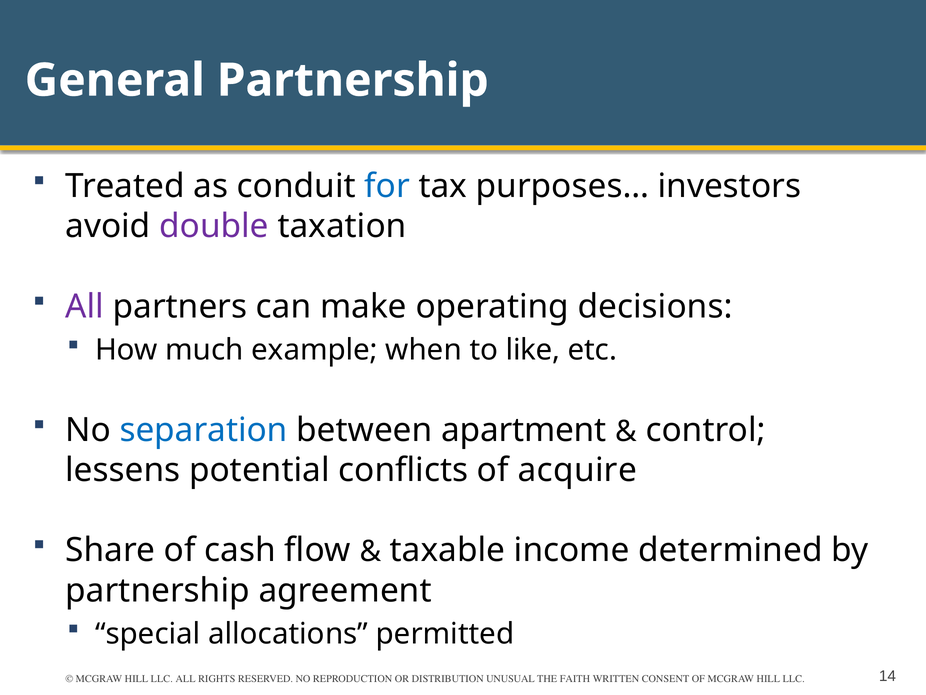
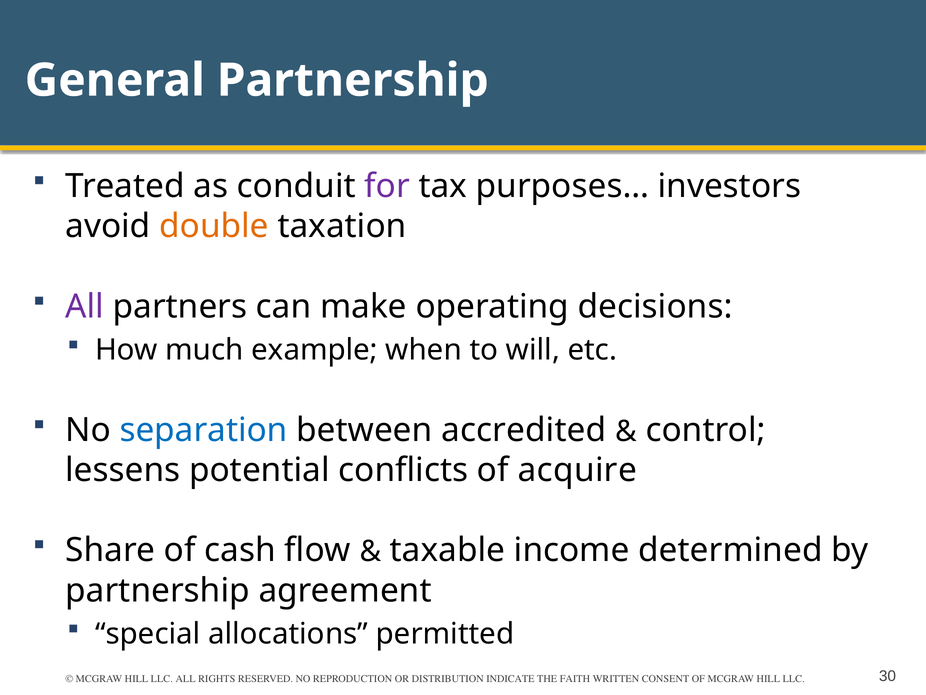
for colour: blue -> purple (387, 186)
double colour: purple -> orange (214, 226)
like: like -> will (533, 350)
apartment: apartment -> accredited (524, 430)
UNUSUAL: UNUSUAL -> INDICATE (510, 678)
14: 14 -> 30 (887, 675)
